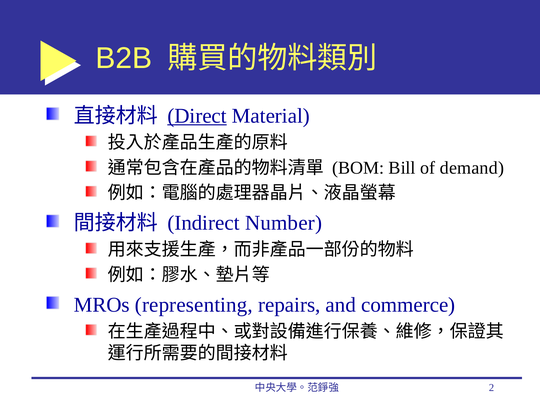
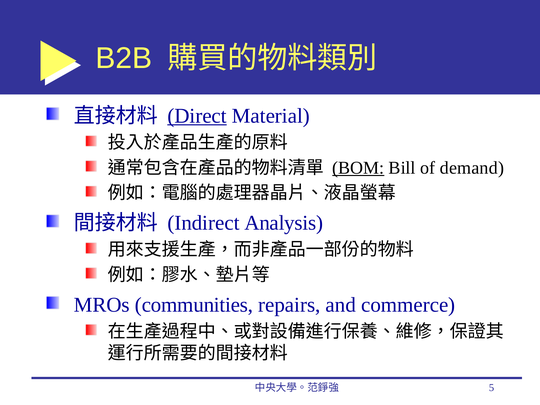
BOM underline: none -> present (358, 168)
Number: Number -> Analysis (284, 223)
representing: representing -> communities (194, 305)
2: 2 -> 5 (491, 388)
